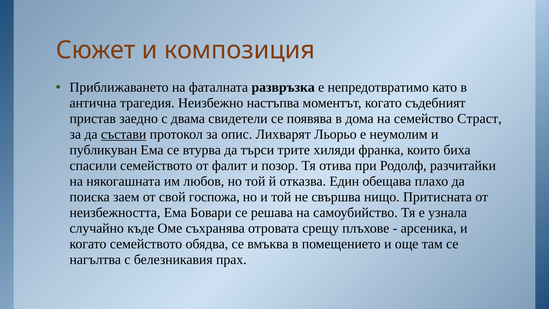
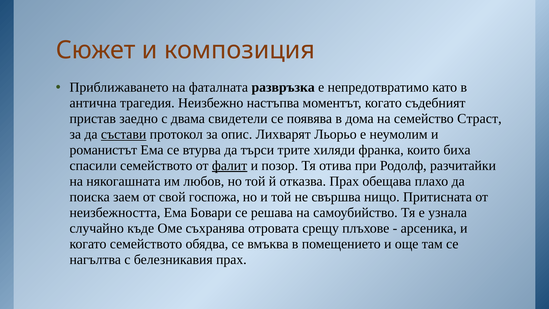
публикуван: публикуван -> романистът (103, 150)
фалит underline: none -> present (230, 166)
отказва Един: Един -> Прах (344, 181)
